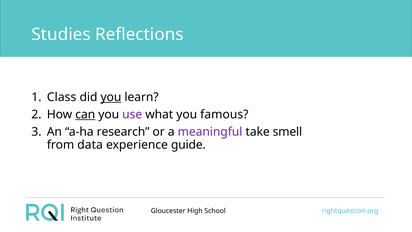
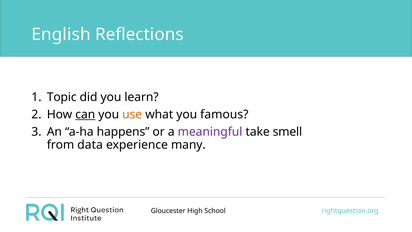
Studies: Studies -> English (61, 35)
Class: Class -> Topic (62, 97)
you underline: present -> none (111, 97)
use colour: purple -> orange (132, 114)
research: research -> happens (123, 132)
guide: guide -> many (188, 145)
